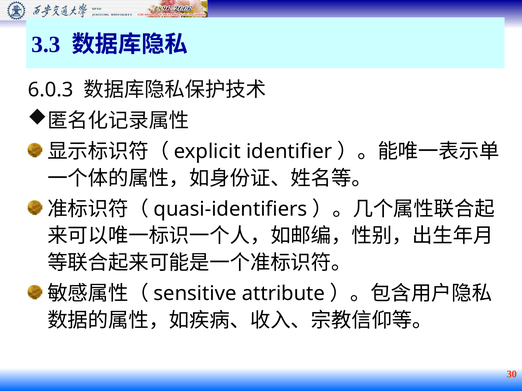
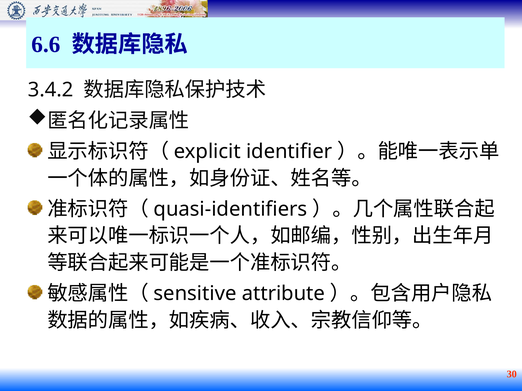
3.3: 3.3 -> 6.6 (46, 44)
6.0.3: 6.0.3 -> 3.4.2 (51, 90)
